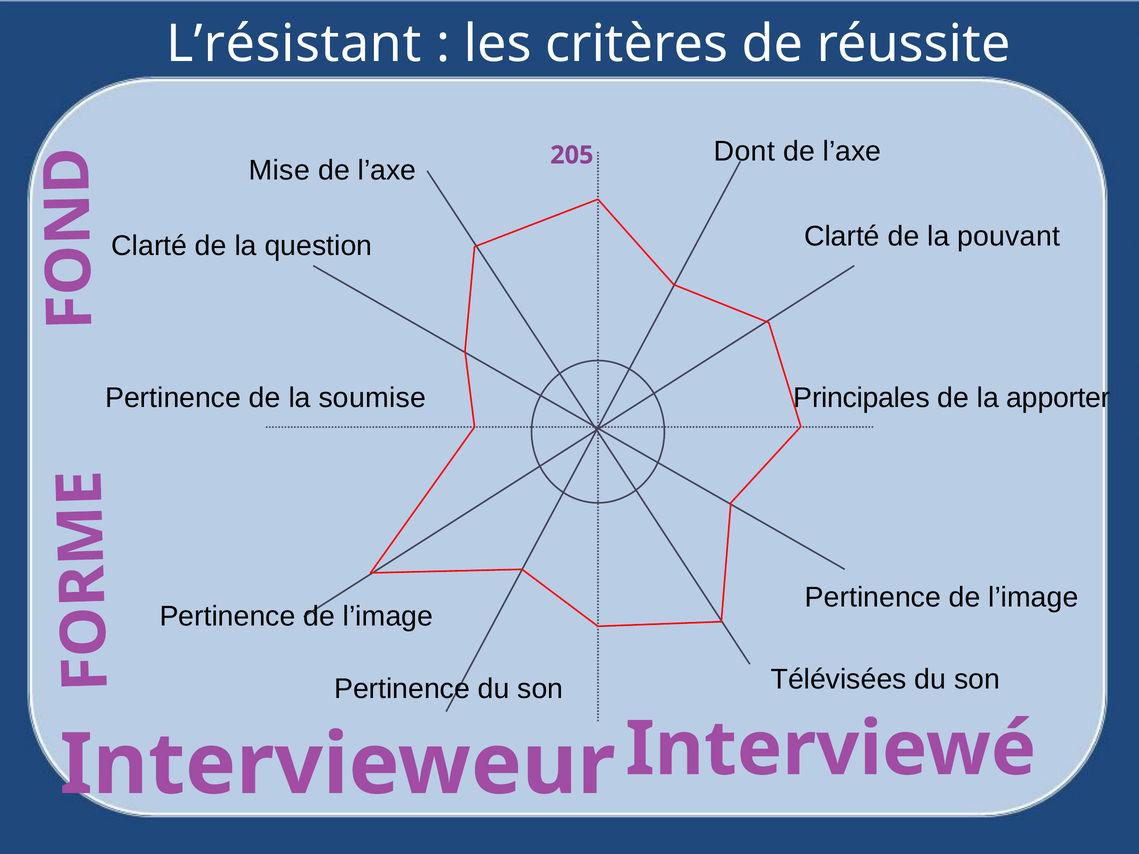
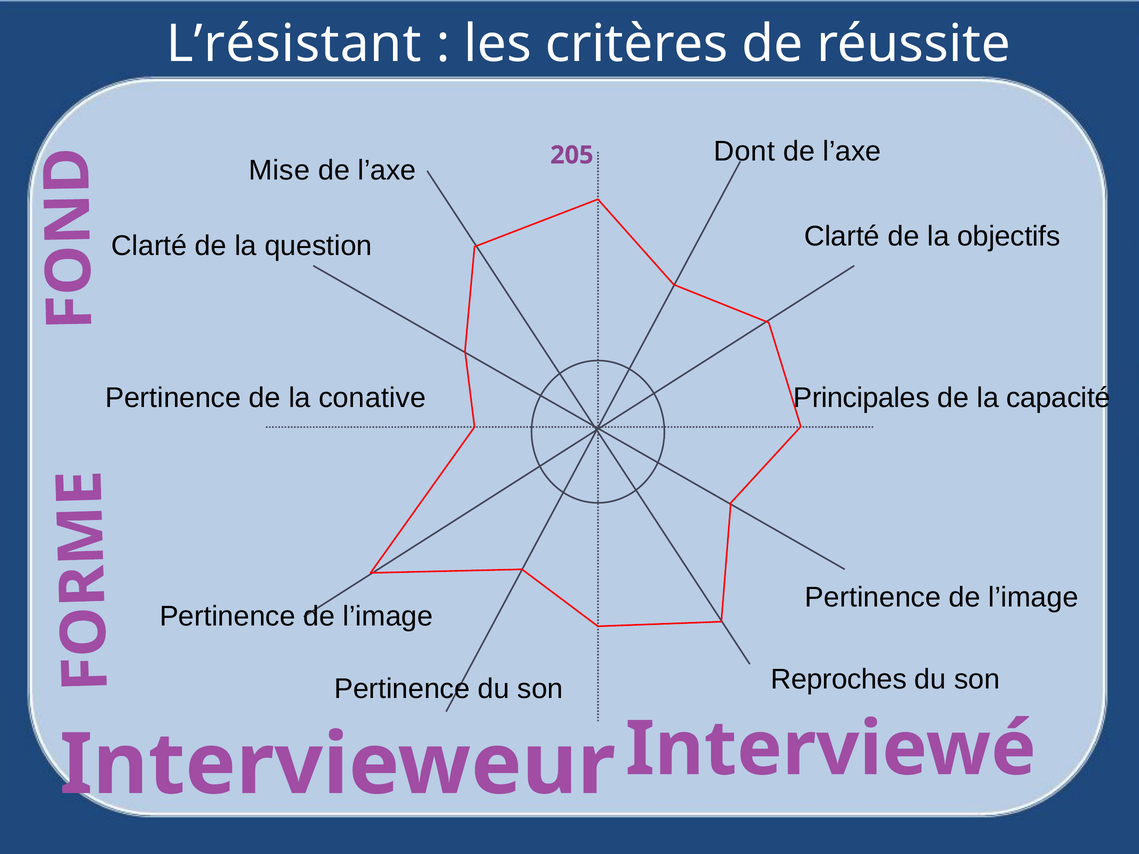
pouvant: pouvant -> objectifs (1009, 237)
soumise: soumise -> conative (372, 398)
apporter: apporter -> capacité (1058, 398)
Télévisées: Télévisées -> Reproches (839, 680)
